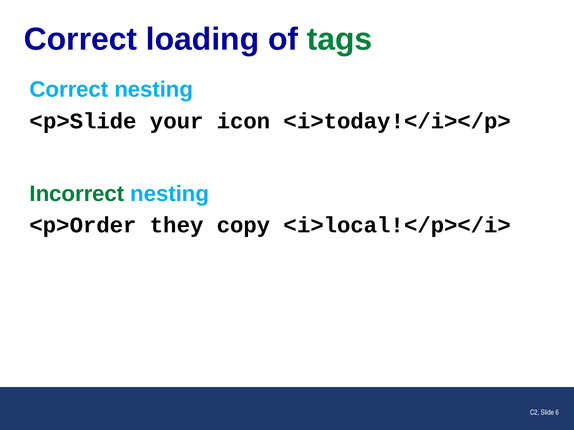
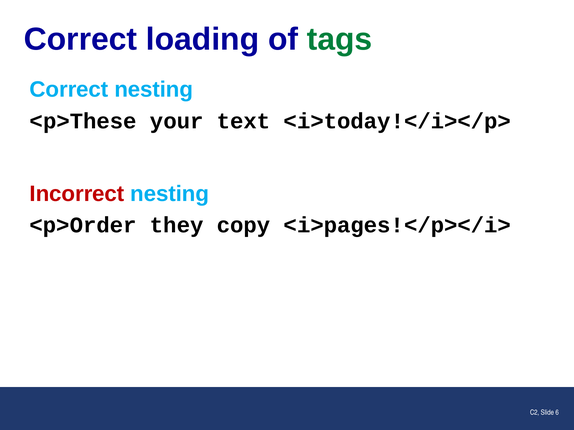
<p>Slide: <p>Slide -> <p>These (83, 121)
icon: icon -> text (244, 121)
Incorrect colour: green -> red (77, 194)
<i>local!</p></i>: <i>local!</p></i> -> <i>pages!</p></i> (397, 226)
